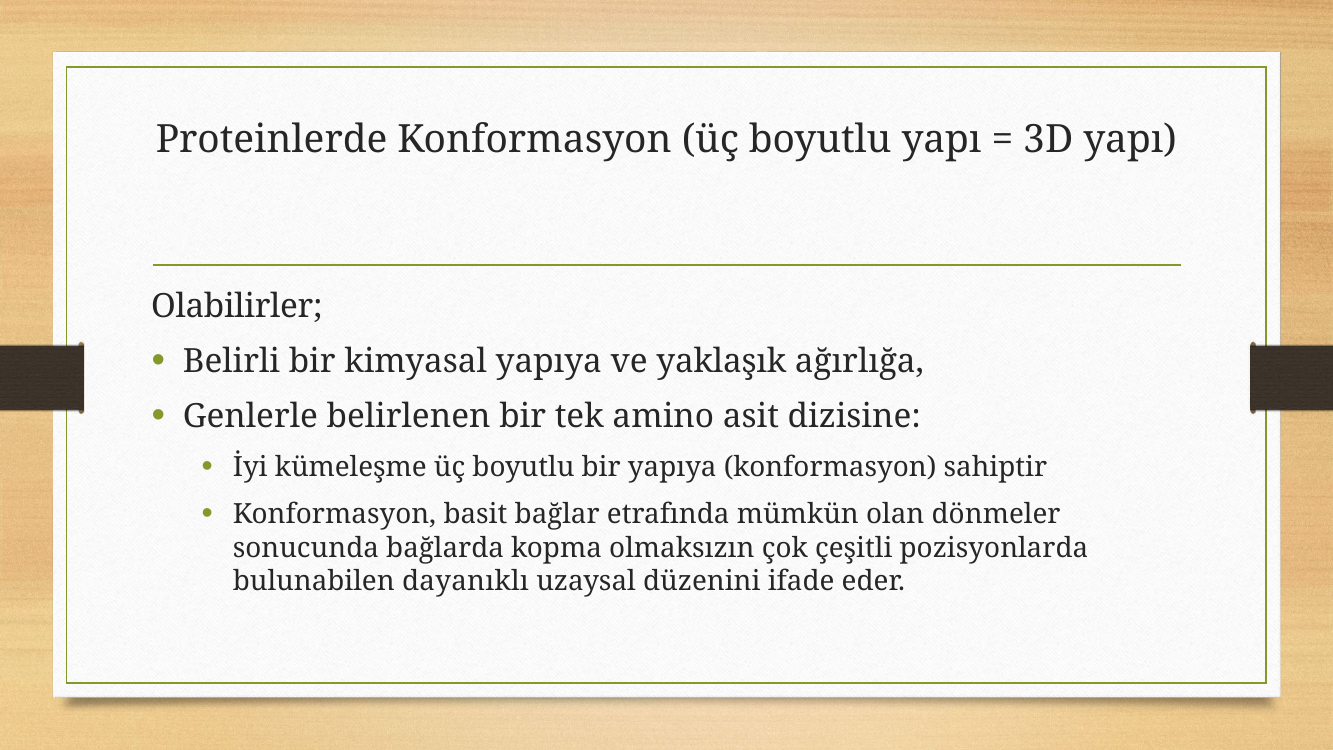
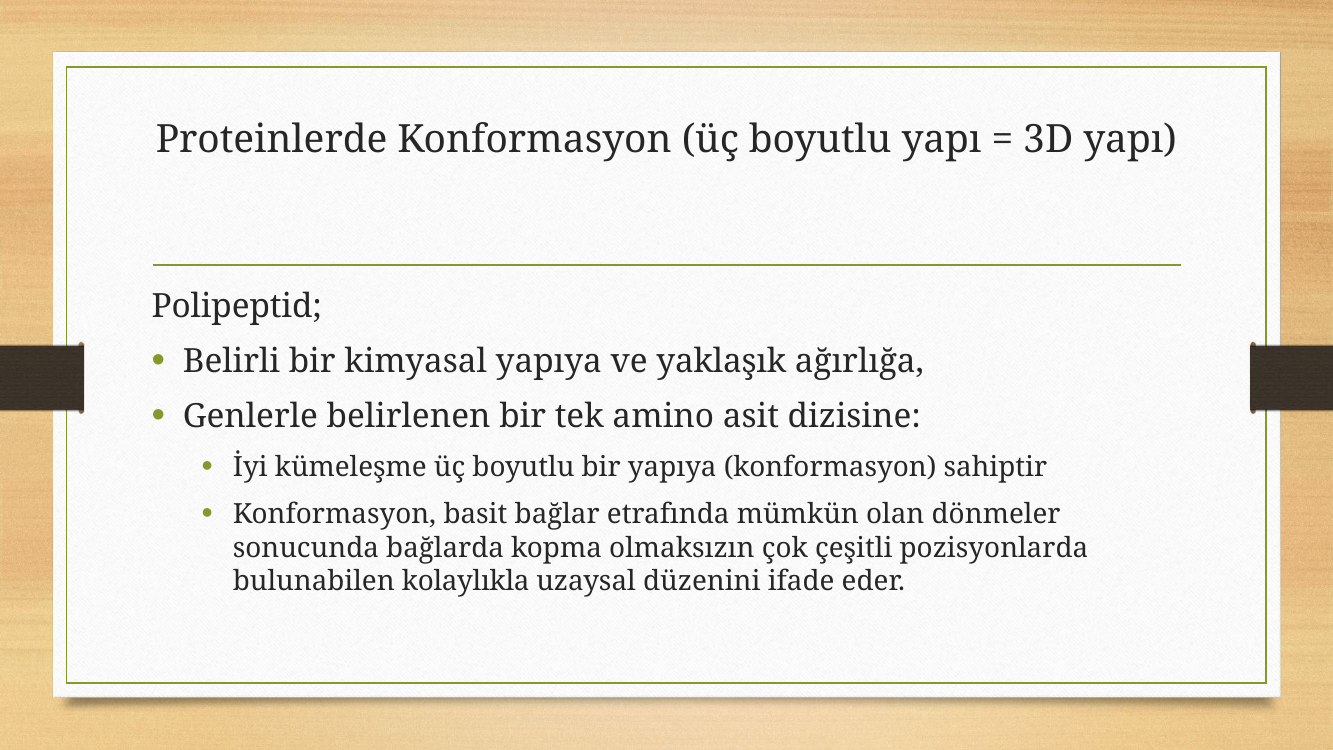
Olabilirler: Olabilirler -> Polipeptid (237, 307)
dayanıklı: dayanıklı -> kolaylıkla (466, 581)
